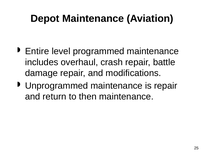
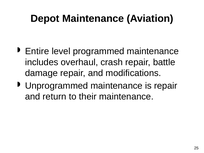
then: then -> their (88, 97)
